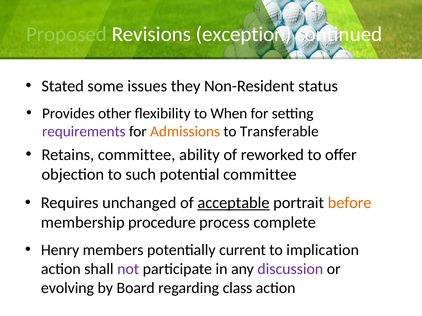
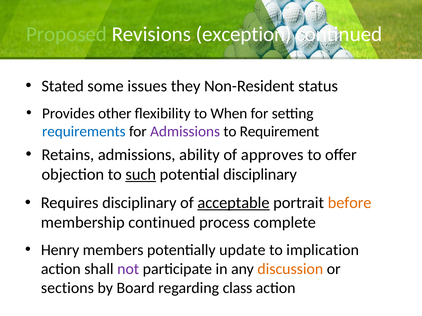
requirements colour: purple -> blue (84, 132)
Admissions colour: orange -> purple (185, 132)
Transferable: Transferable -> Requirement (279, 132)
Retains committee: committee -> admissions (137, 155)
reworked: reworked -> approves (272, 155)
such underline: none -> present (141, 175)
potential committee: committee -> disciplinary (260, 175)
Requires unchanged: unchanged -> disciplinary (139, 203)
membership procedure: procedure -> continued (162, 223)
current: current -> update (242, 250)
discussion colour: purple -> orange (290, 269)
evolving: evolving -> sections (67, 288)
